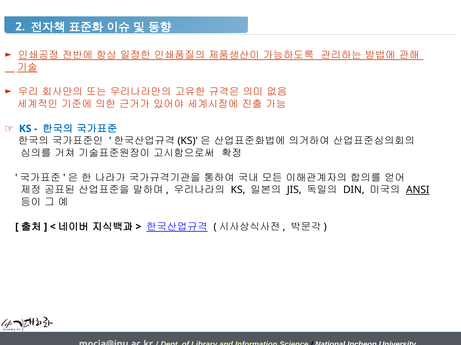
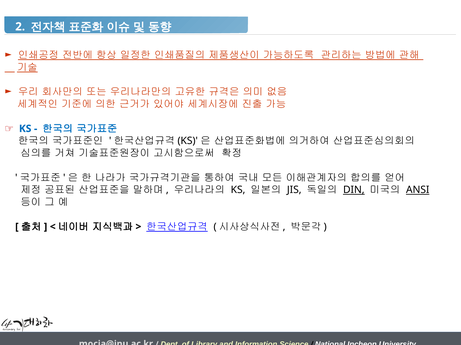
DIN underline: none -> present (354, 190)
